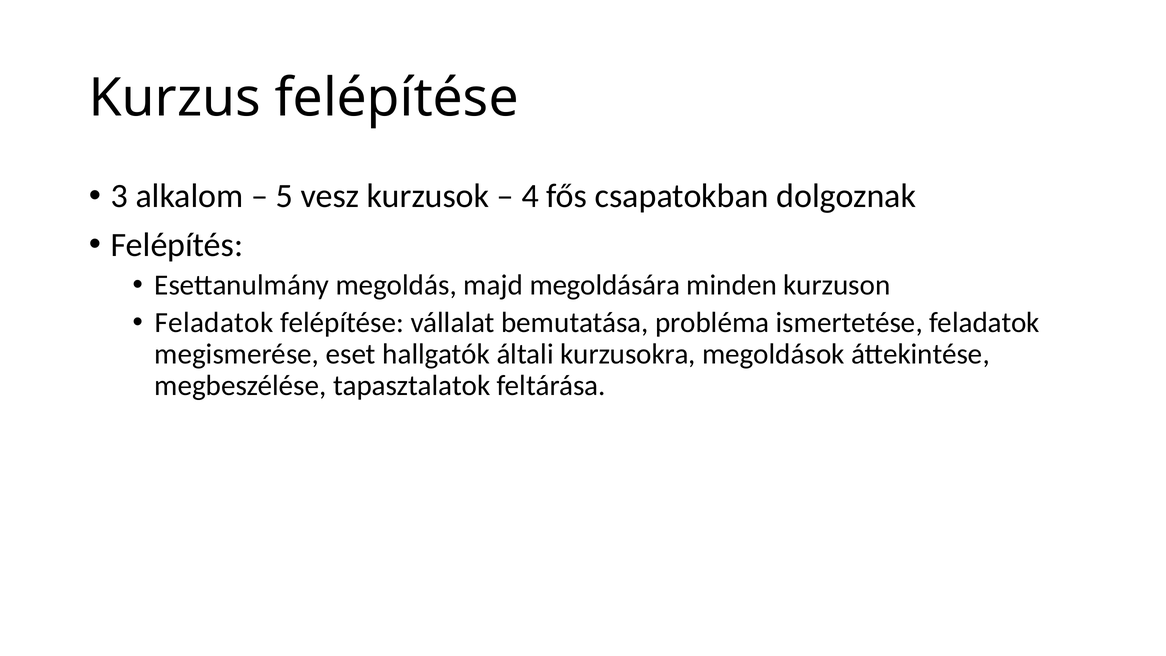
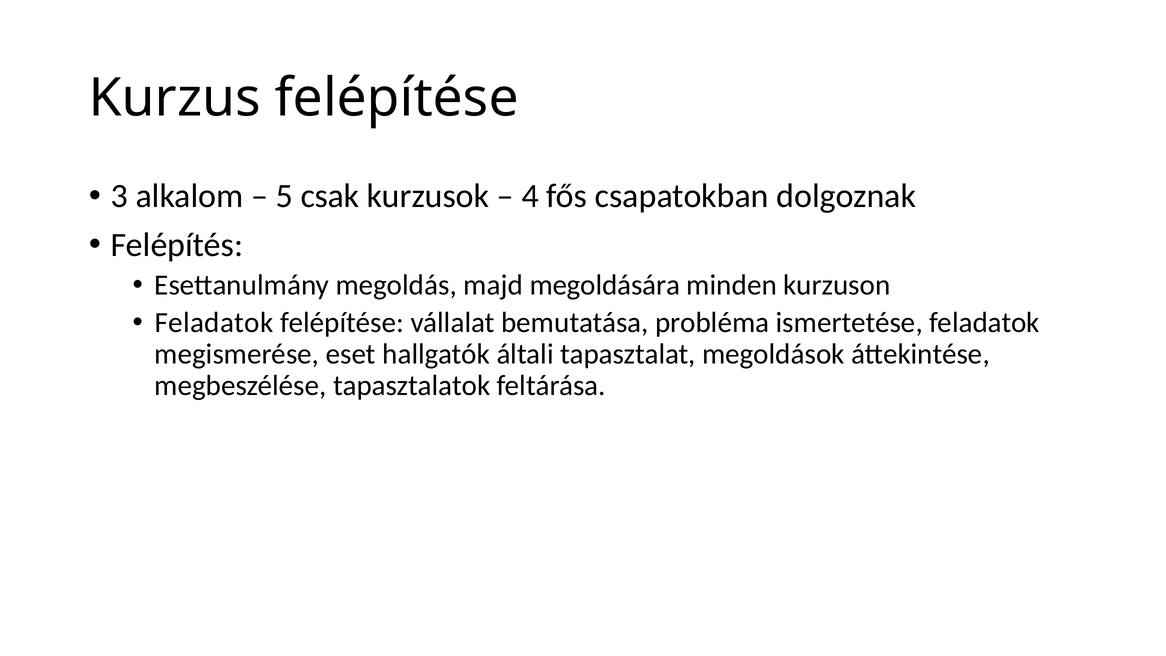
vesz: vesz -> csak (330, 196)
kurzusokra: kurzusokra -> tapasztalat (628, 354)
